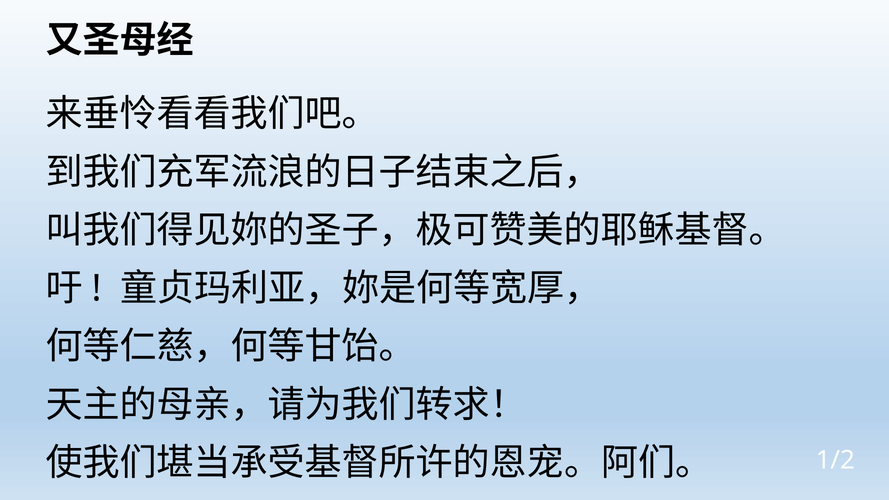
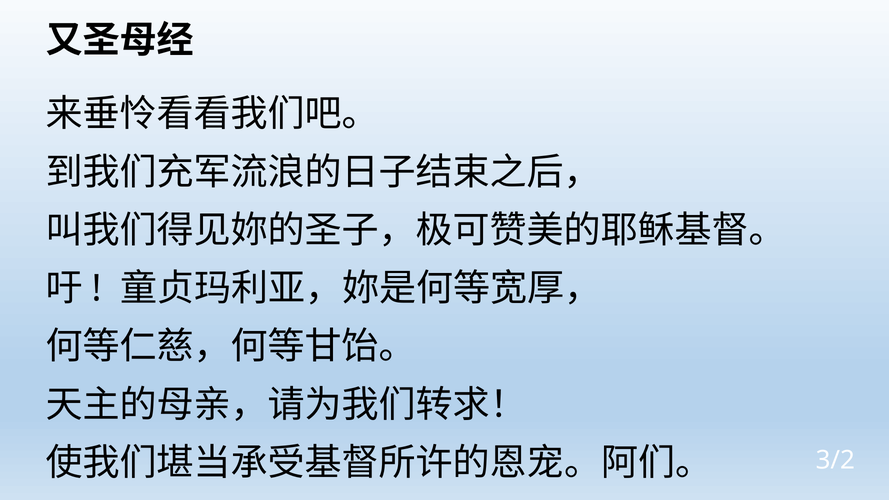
1/2: 1/2 -> 3/2 (835, 460)
